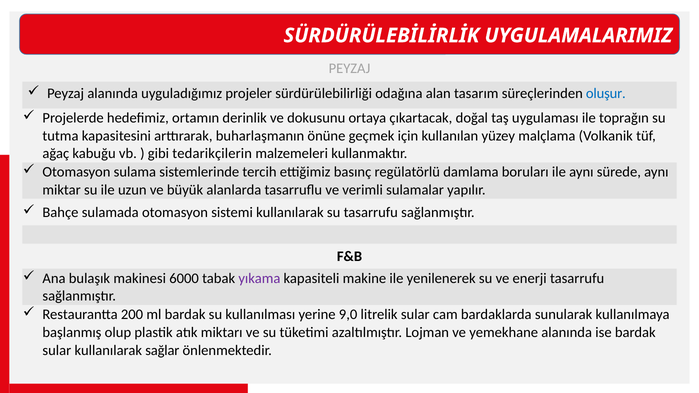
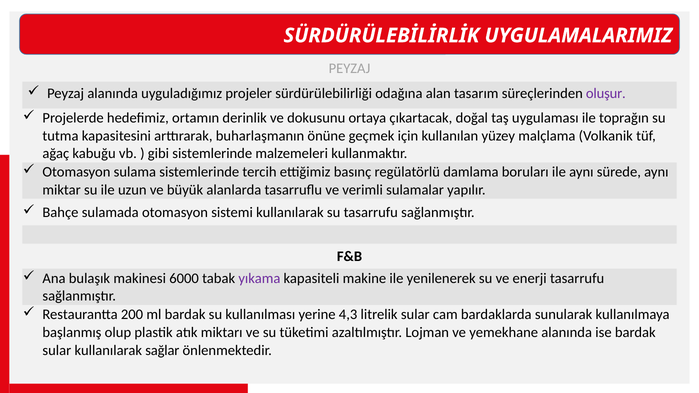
oluşur colour: blue -> purple (606, 93)
gibi tedarikçilerin: tedarikçilerin -> sistemlerinde (212, 154)
9,0: 9,0 -> 4,3 (348, 315)
